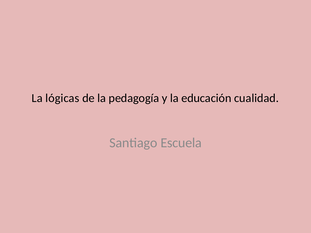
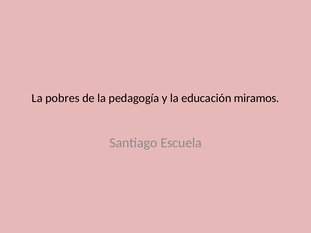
lógicas: lógicas -> pobres (62, 98)
cualidad: cualidad -> miramos (257, 98)
